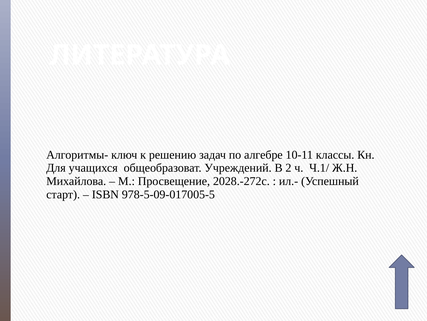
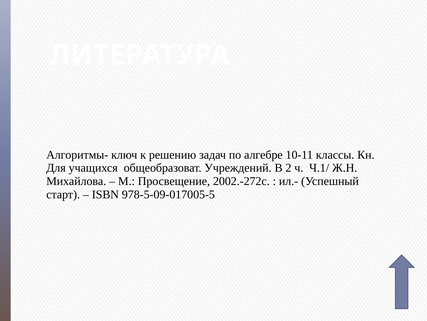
2028.-272с: 2028.-272с -> 2002.-272с (241, 181)
